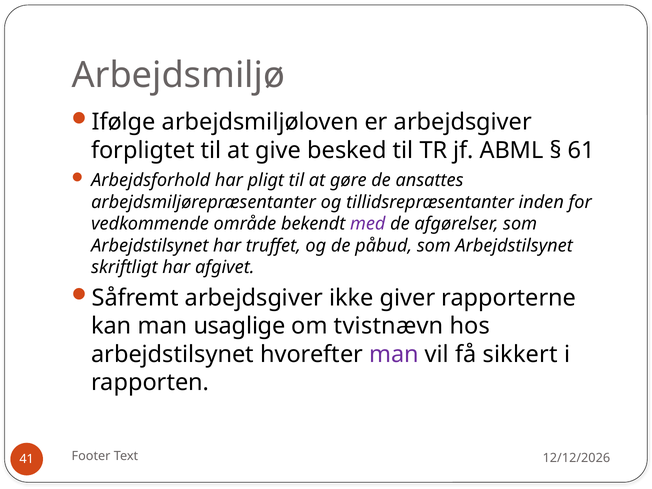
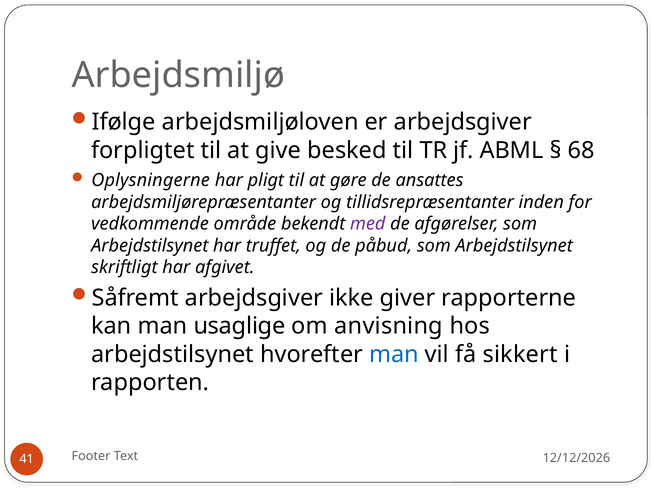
61: 61 -> 68 (581, 150)
Arbejdsforhold: Arbejdsforhold -> Oplysningerne (151, 180)
tvistnævn: tvistnævn -> anvisning (389, 326)
man colour: purple -> blue (394, 354)
